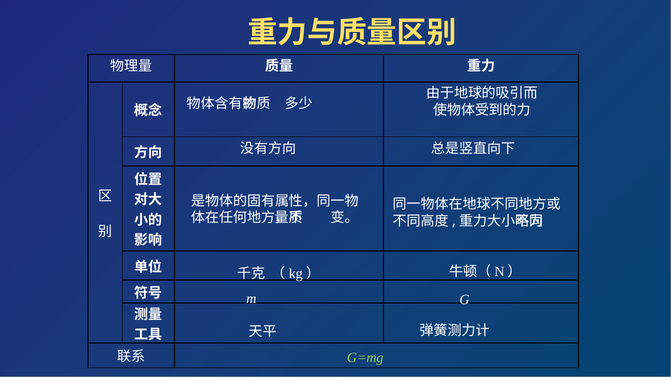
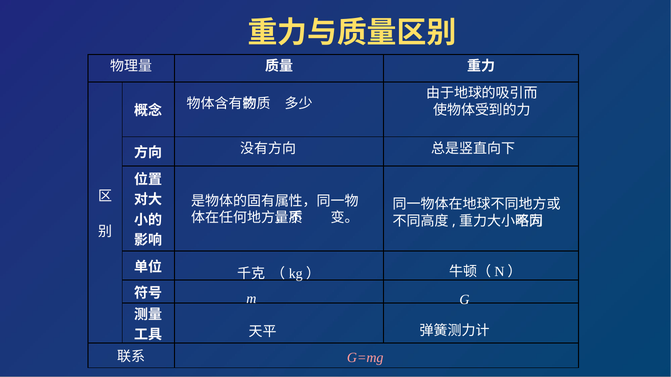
G=mg colour: light green -> pink (365, 358)
